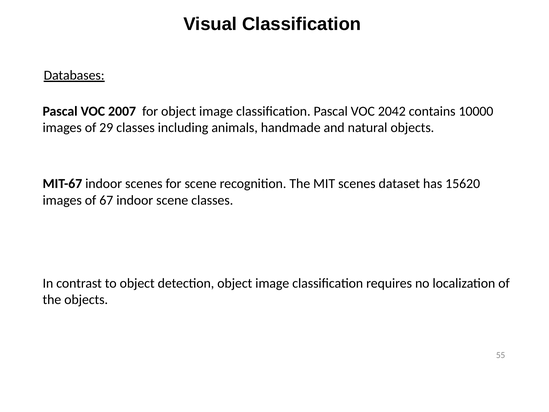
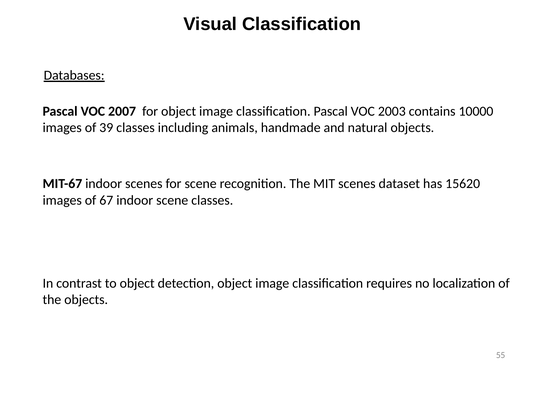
2042: 2042 -> 2003 (392, 111)
29: 29 -> 39 (106, 128)
